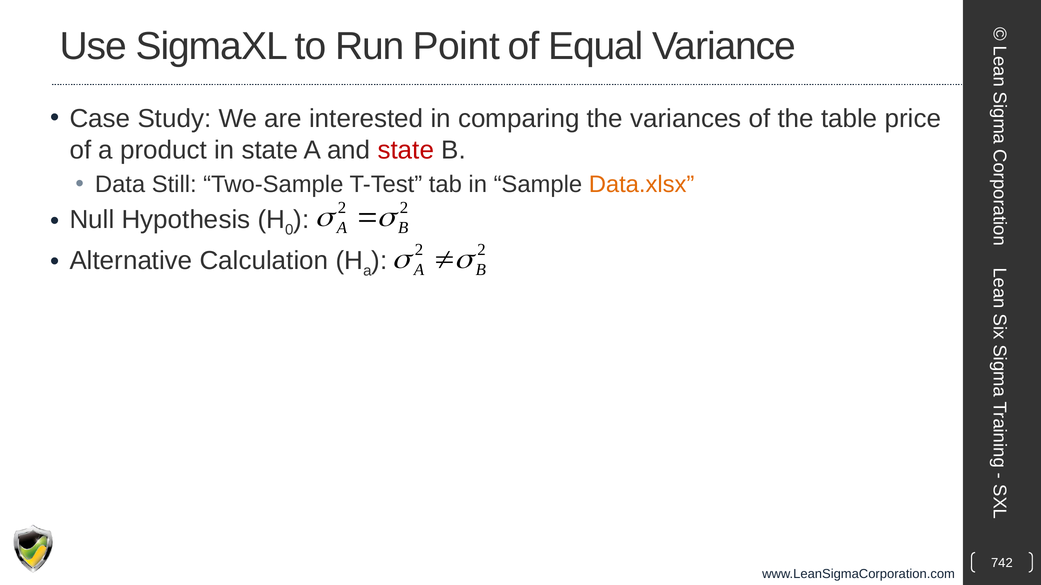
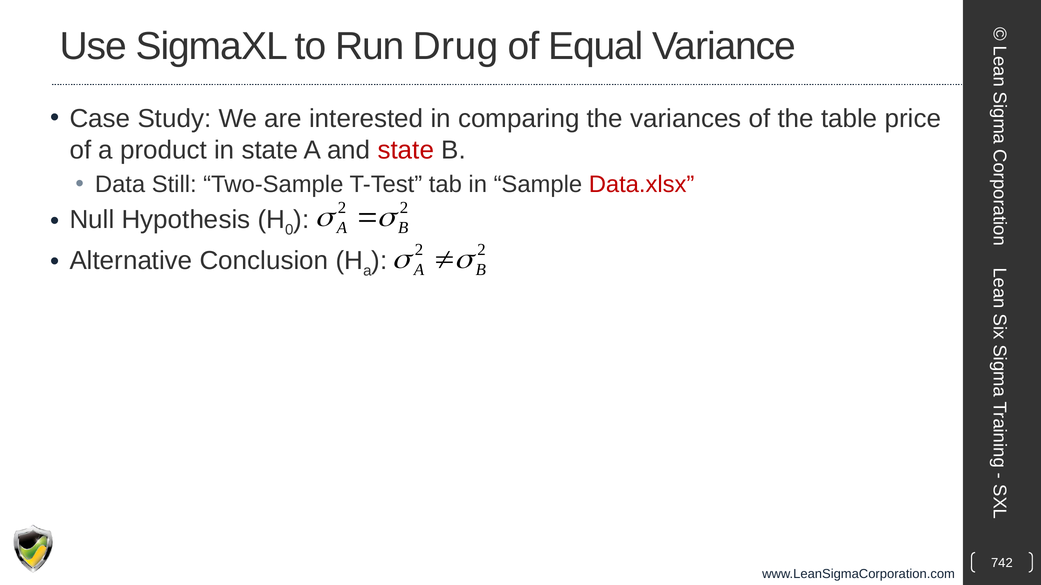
Point: Point -> Drug (456, 46)
Data.xlsx colour: orange -> red (642, 185)
Calculation: Calculation -> Conclusion (264, 261)
